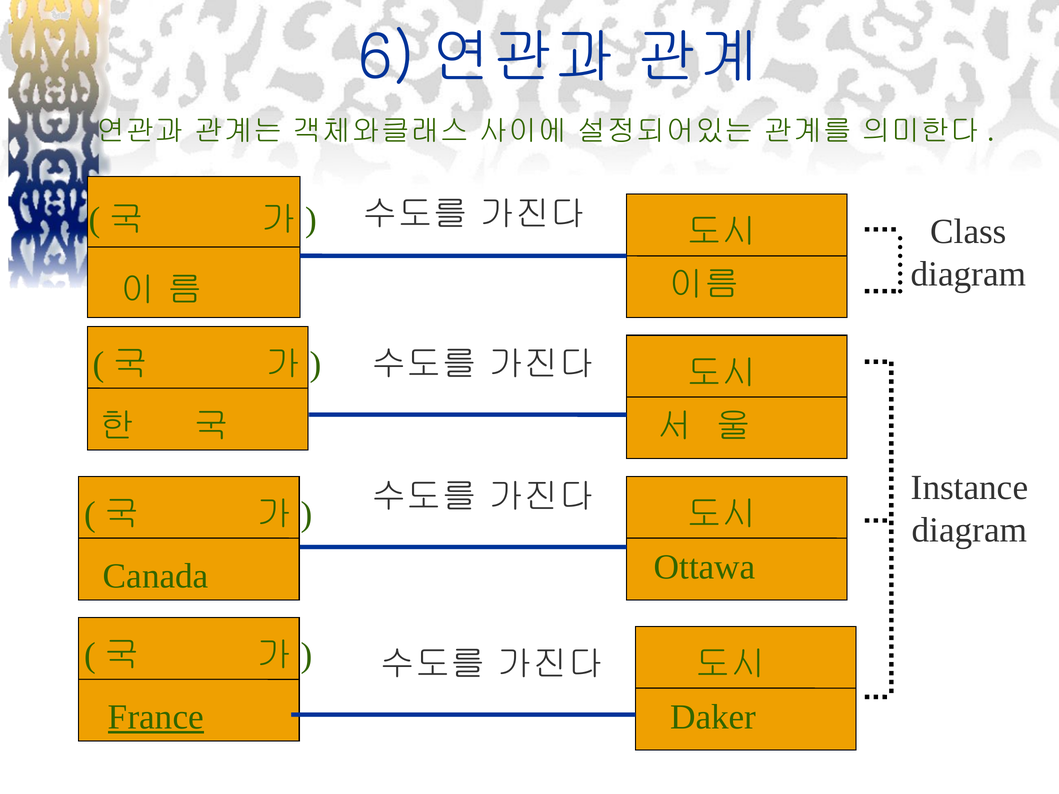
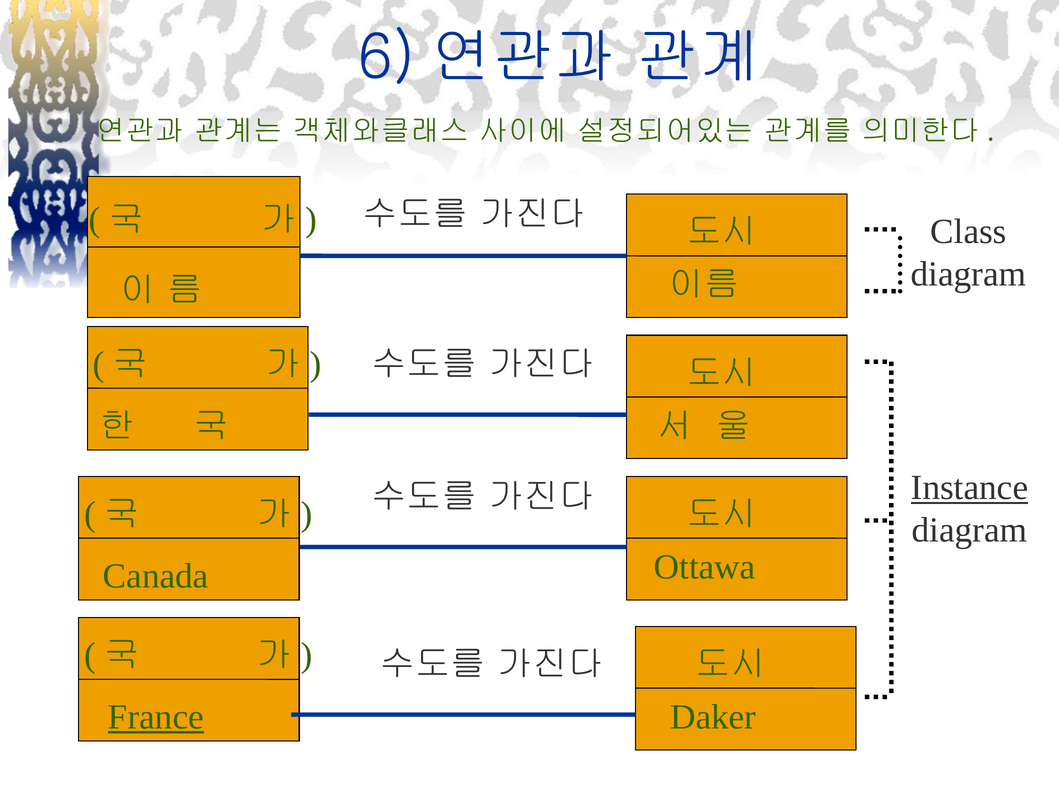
Instance underline: none -> present (970, 488)
